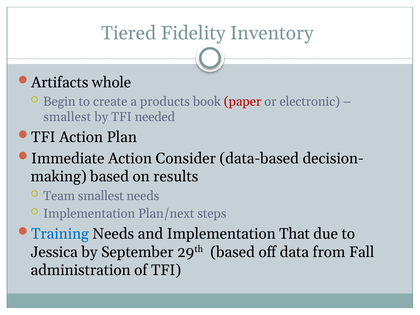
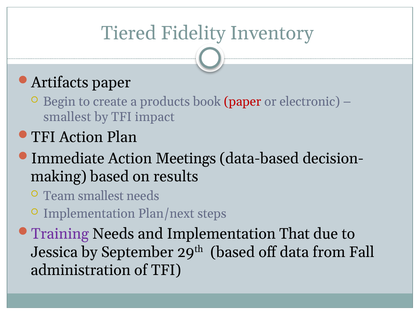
Artifacts whole: whole -> paper (111, 82)
needed: needed -> impact (155, 117)
Consider: Consider -> Meetings (186, 158)
Training colour: blue -> purple (60, 234)
